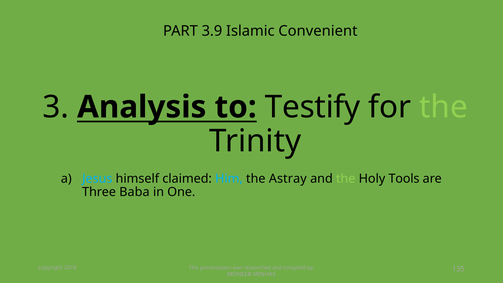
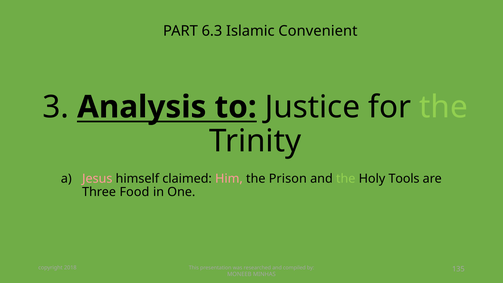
3.9: 3.9 -> 6.3 (212, 31)
Testify: Testify -> Justice (312, 107)
Jesus colour: light blue -> pink (97, 179)
Him colour: light blue -> pink (229, 179)
Astray: Astray -> Prison (288, 179)
Baba: Baba -> Food (134, 192)
